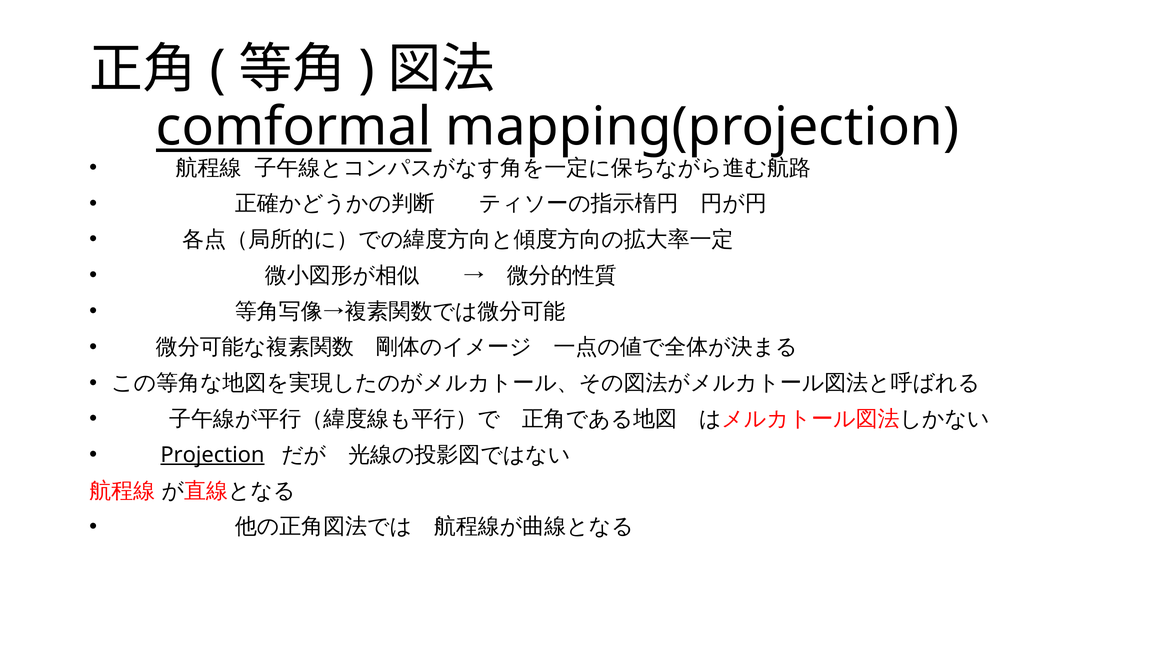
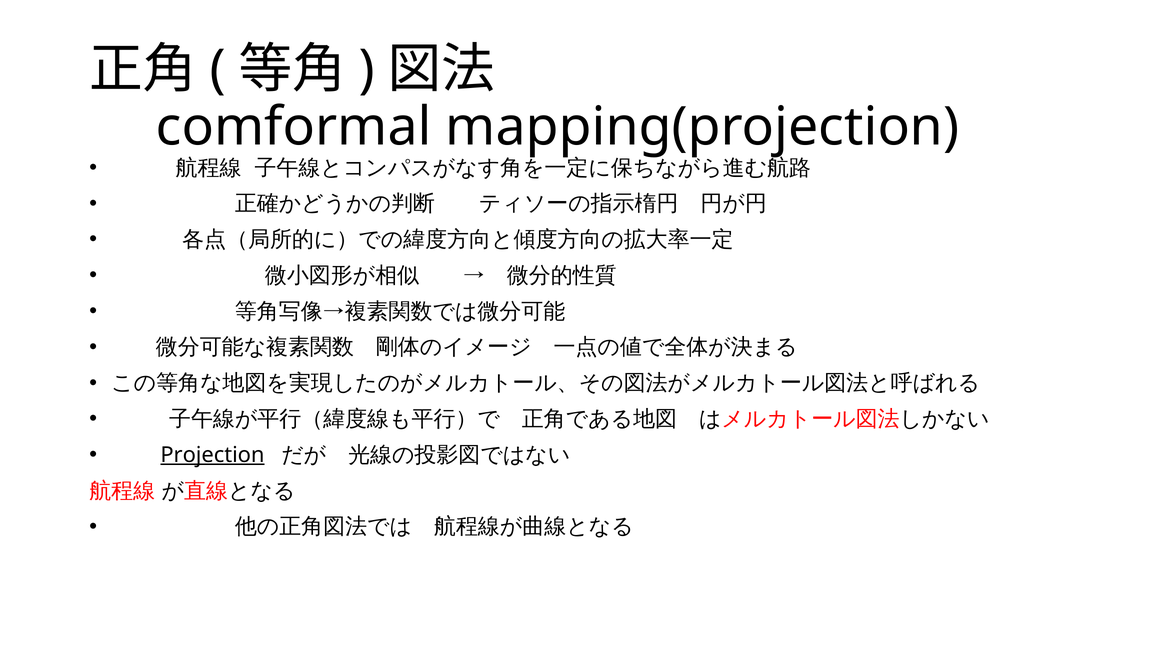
comformal underline: present -> none (294, 127)
